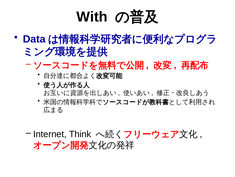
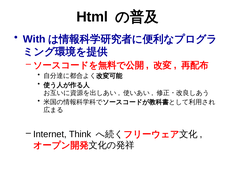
With: With -> Html (92, 17)
Data: Data -> With (34, 39)
